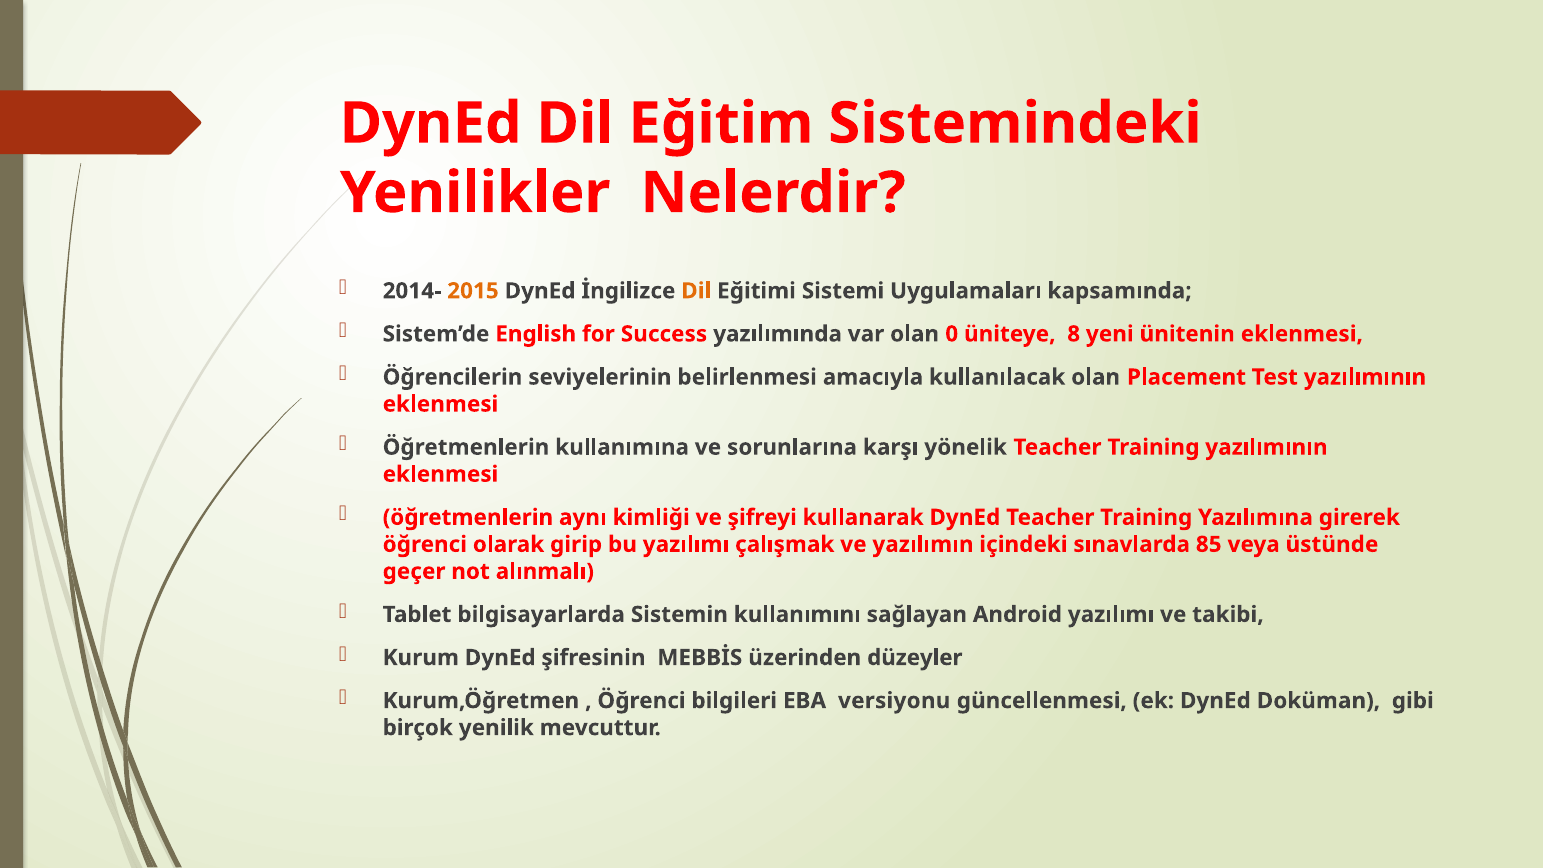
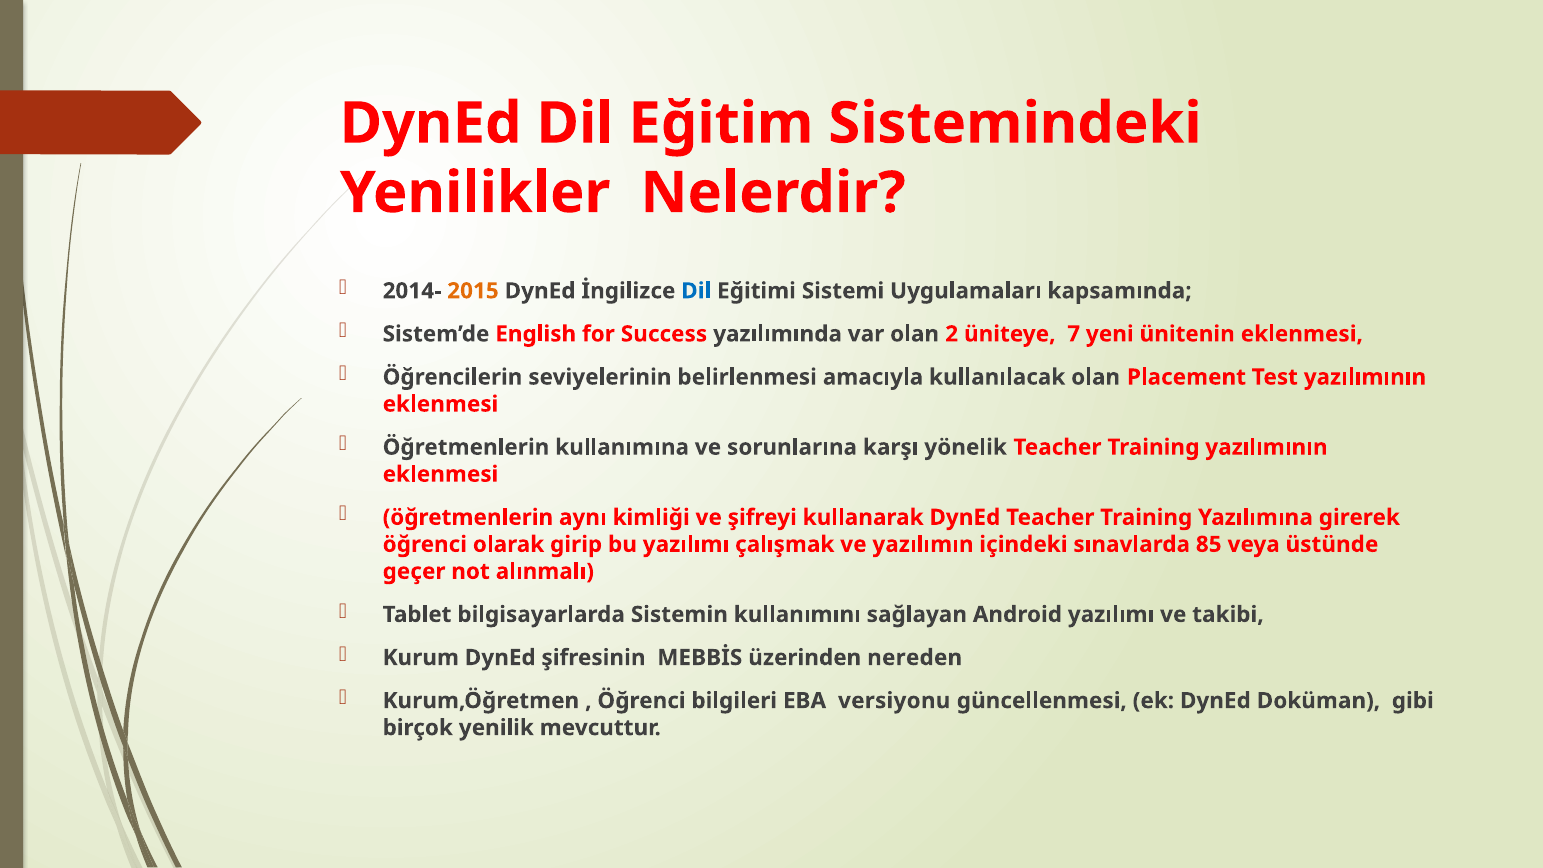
Dil colour: orange -> blue (696, 291)
0: 0 -> 2 (952, 334)
8: 8 -> 7 (1074, 334)
düzeyler: düzeyler -> nereden (915, 658)
